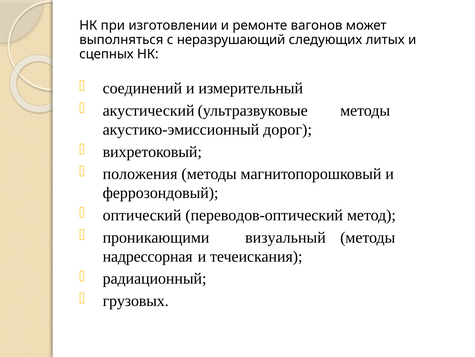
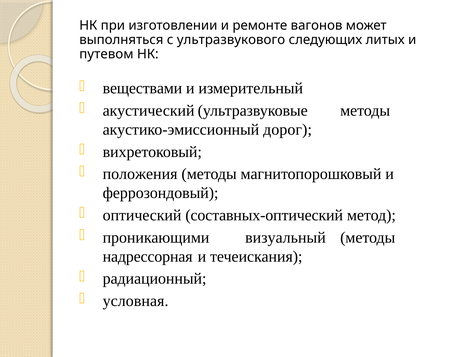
неразрушающий: неразрушающий -> ультразвукового (231, 40)
сцепных: сцепных -> путевом (106, 54)
соединений: соединений -> веществами (142, 88)
переводов-оптический: переводов-оптический -> составных-оптический (264, 215)
грузовых: грузовых -> условная (136, 300)
